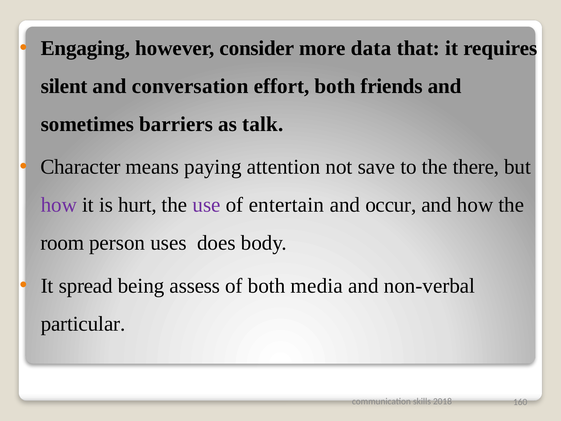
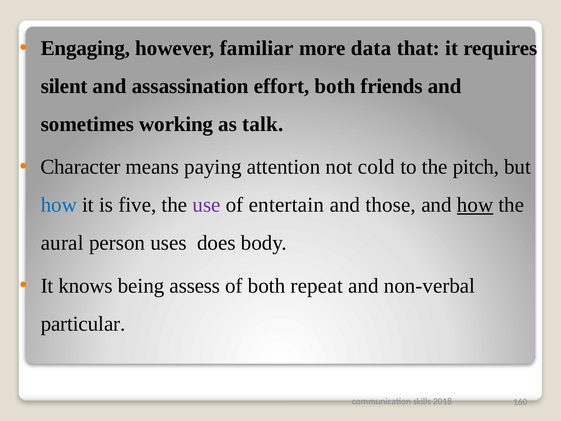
consider: consider -> familiar (257, 48)
conversation: conversation -> assassination (190, 86)
barriers: barriers -> working (176, 124)
save: save -> cold (376, 167)
there: there -> pitch (476, 167)
how colour: purple -> blue (59, 205)
hurt: hurt -> five (137, 205)
occur: occur -> those (391, 205)
how underline: none -> present (475, 205)
room: room -> aural (62, 243)
spread: spread -> knows (86, 286)
media: media -> repeat (317, 286)
